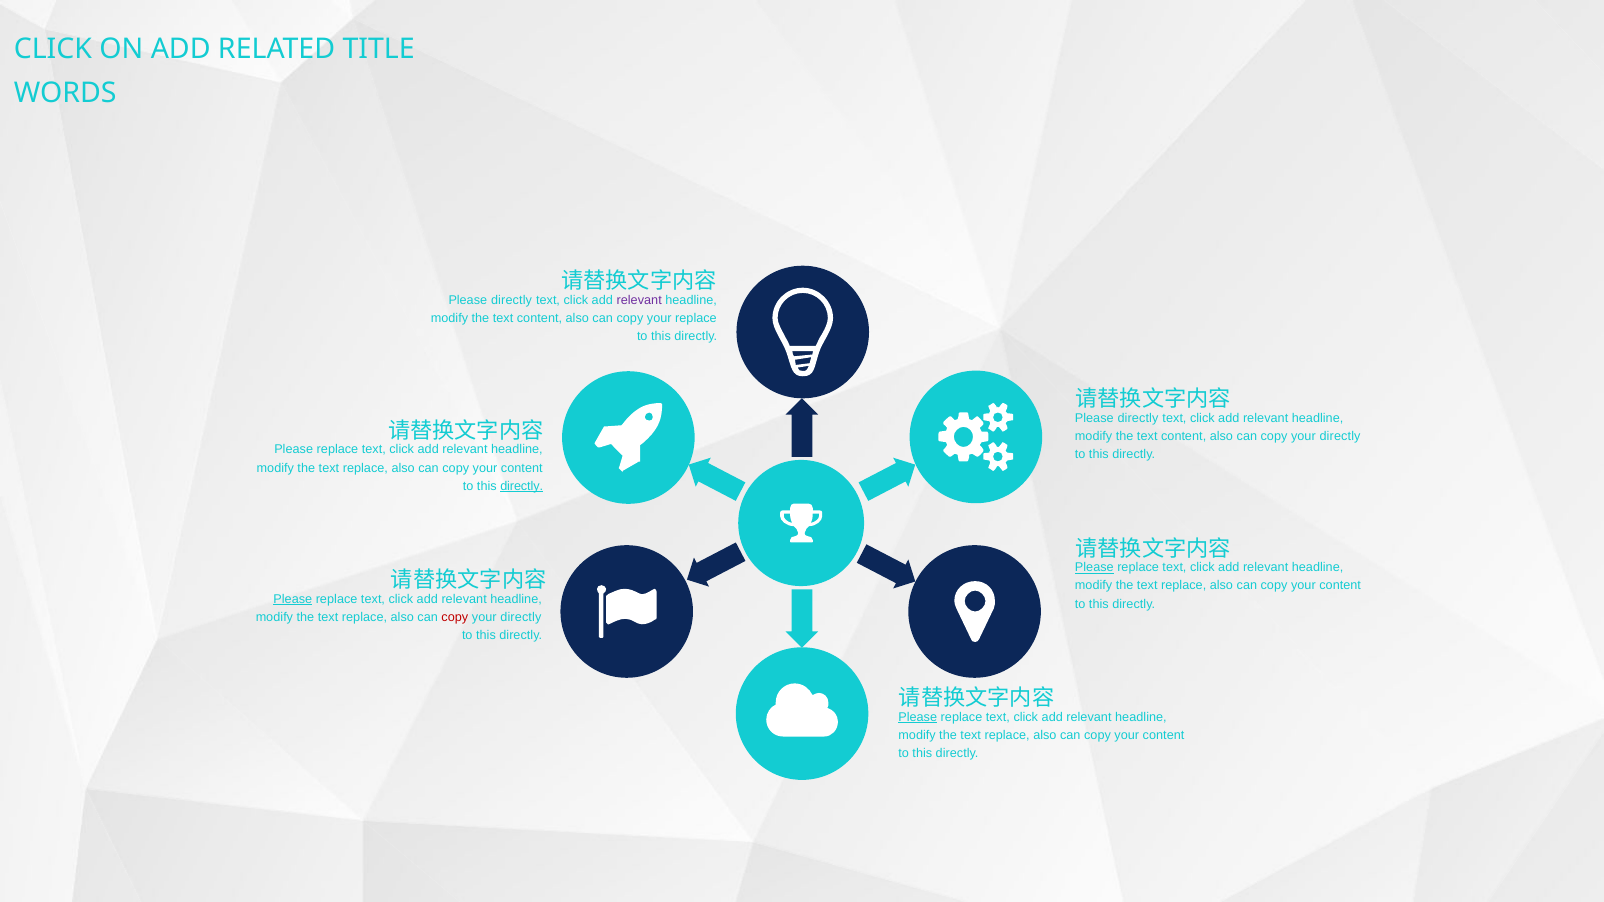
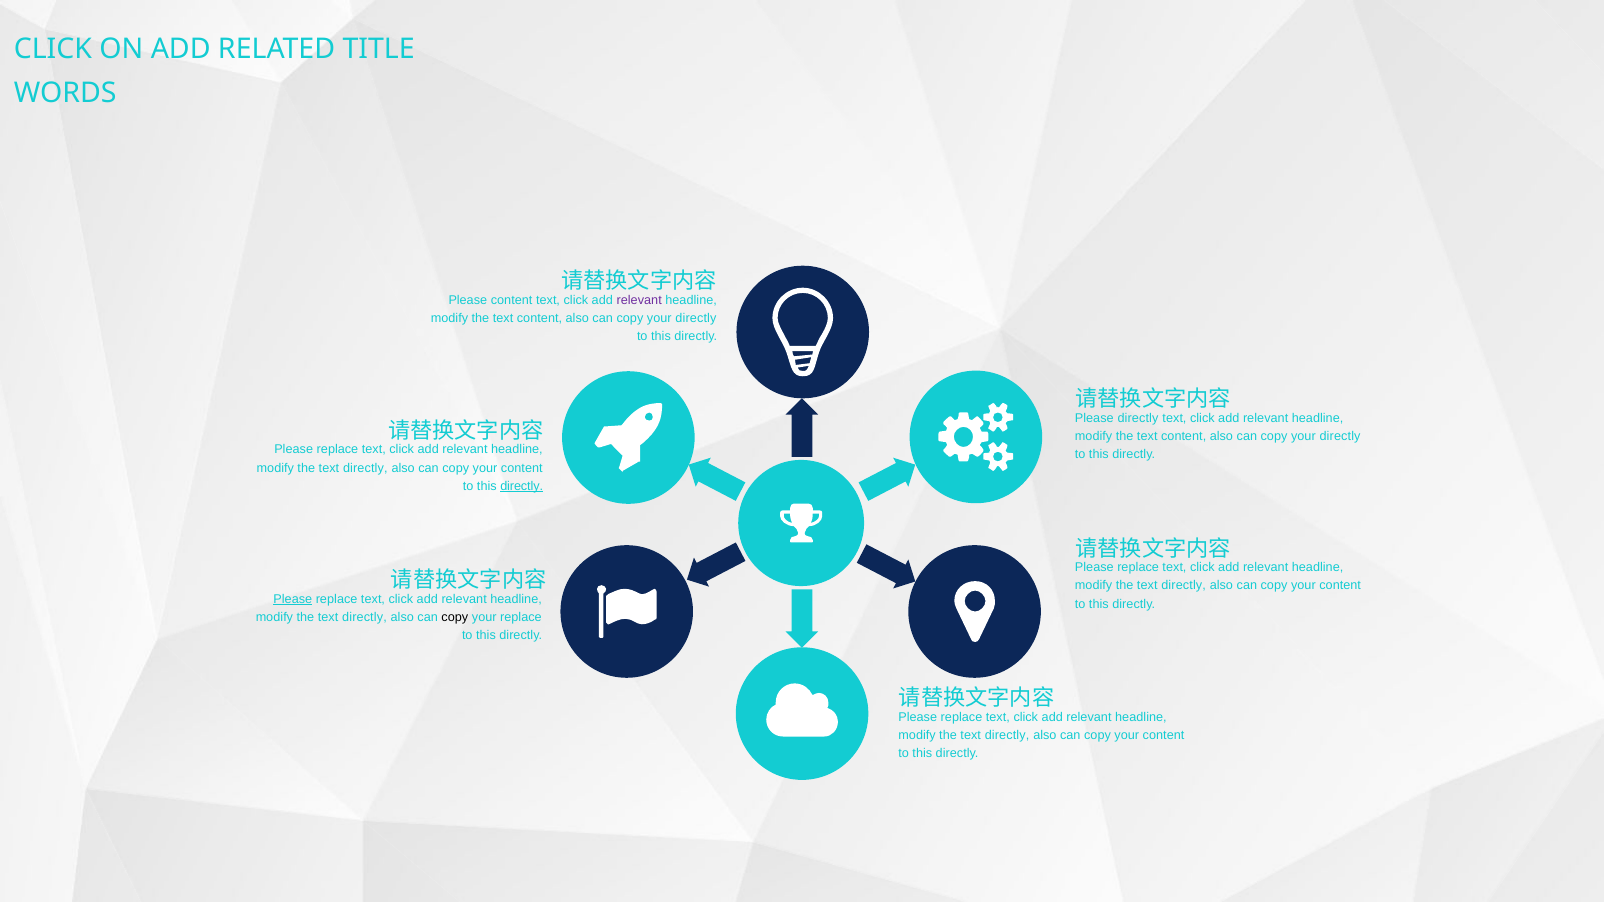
directly: directly -> content (512, 300)
replace: replace -> directly (696, 318)
replace: replace -> directly (365, 468)
Please underline: present -> none (1094, 568)
replace: replace -> directly (1184, 586)
replace: replace -> directly (364, 618)
copy colour: red -> black (455, 618)
directly: directly -> replace (521, 618)
Please underline: present -> none (918, 717)
replace: replace -> directly (1007, 735)
